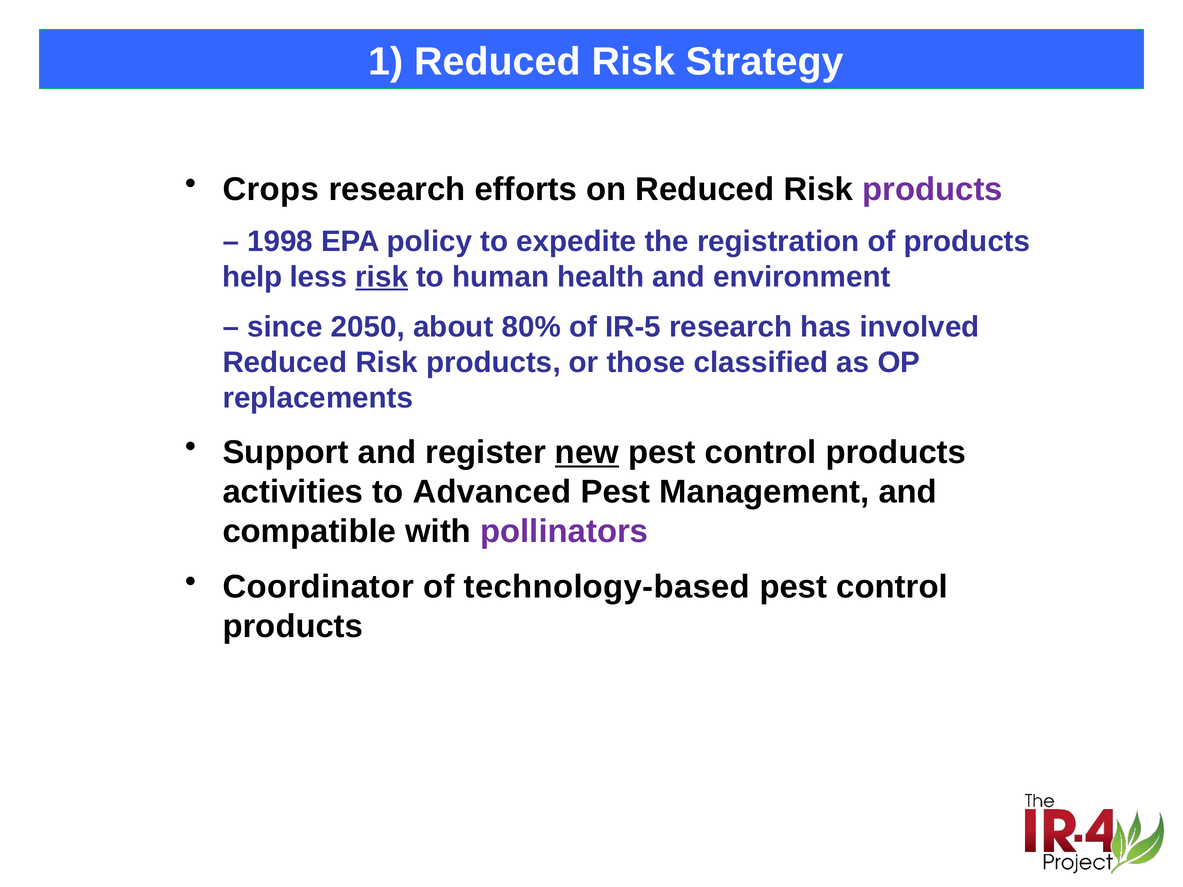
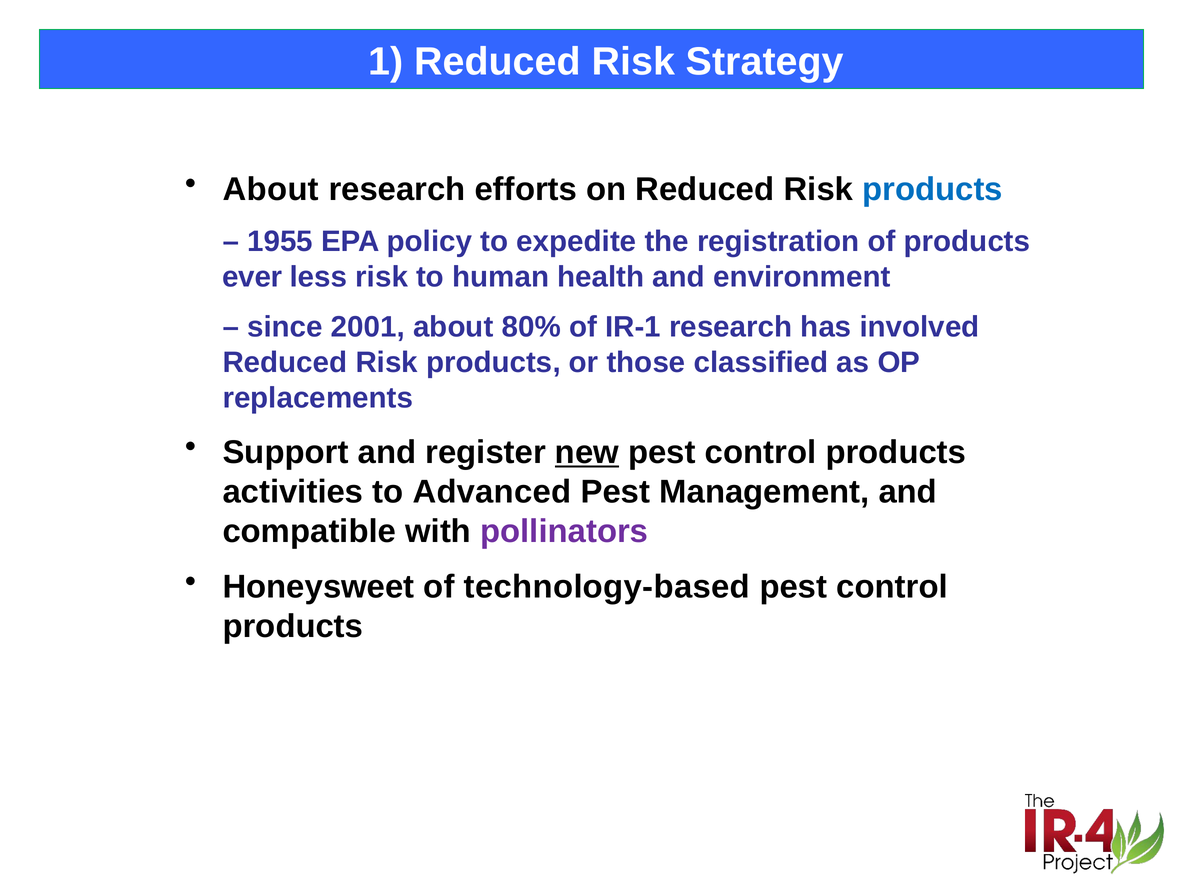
Crops: Crops -> About (271, 189)
products colour: purple -> blue (932, 189)
1998: 1998 -> 1955 (280, 242)
help: help -> ever (252, 277)
risk underline: present -> none (382, 277)
2050: 2050 -> 2001 (368, 327)
IR-5: IR-5 -> IR-1 (633, 327)
Coordinator: Coordinator -> Honeysweet (318, 587)
